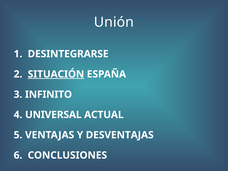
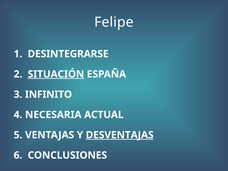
Unión: Unión -> Felipe (114, 22)
UNIVERSAL: UNIVERSAL -> NECESARIA (53, 115)
DESVENTAJAS underline: none -> present (120, 135)
